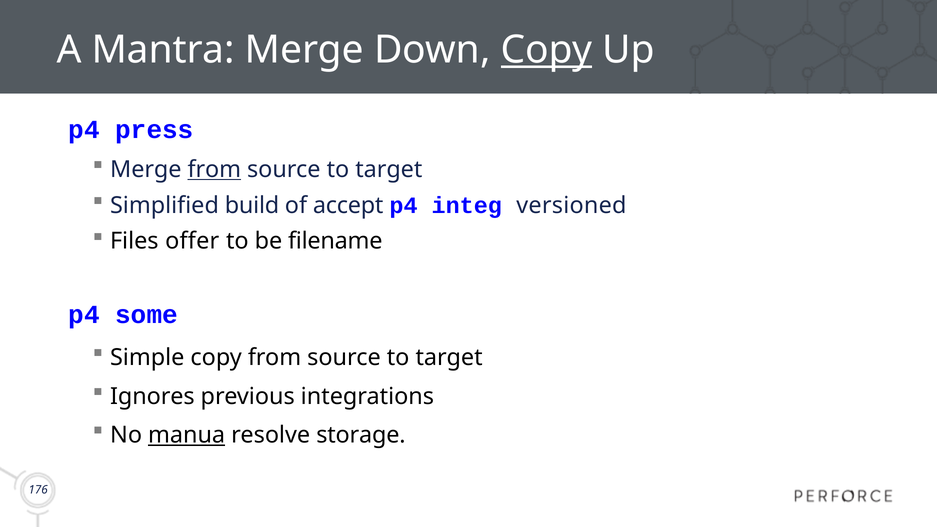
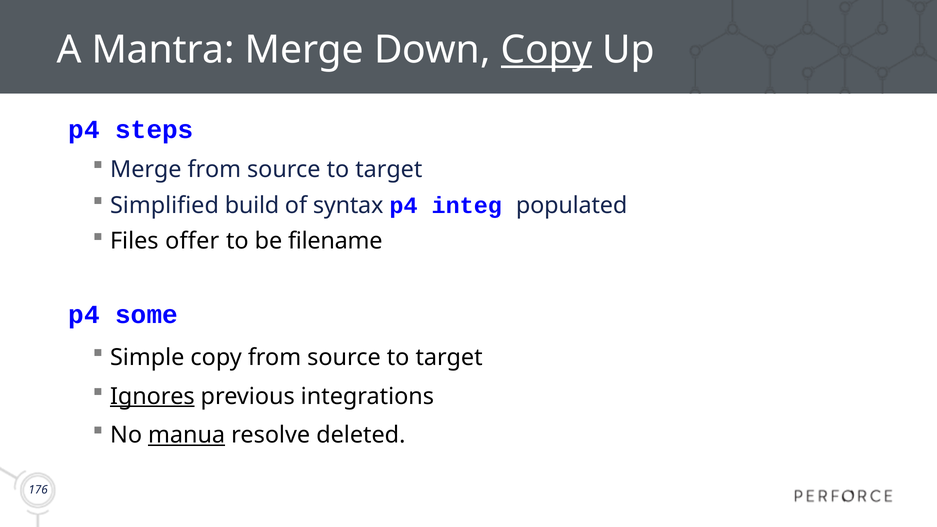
press: press -> steps (154, 130)
from underline: present -> none (214, 169)
accept: accept -> syntax (348, 205)
versioned: versioned -> populated (572, 205)
Ignores underline: none -> present (152, 396)
storage: storage -> deleted (361, 435)
